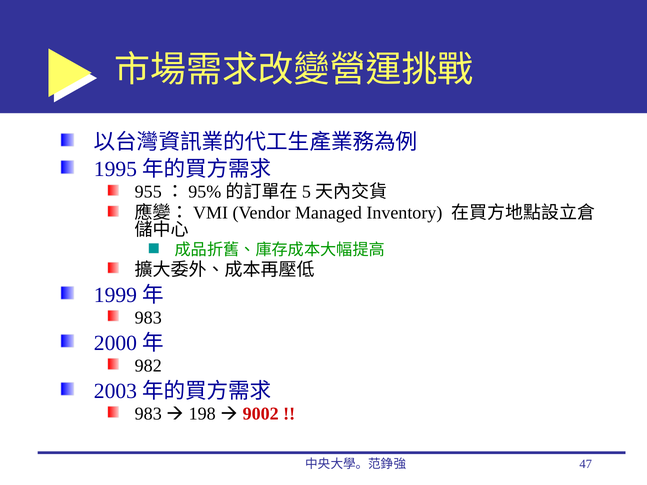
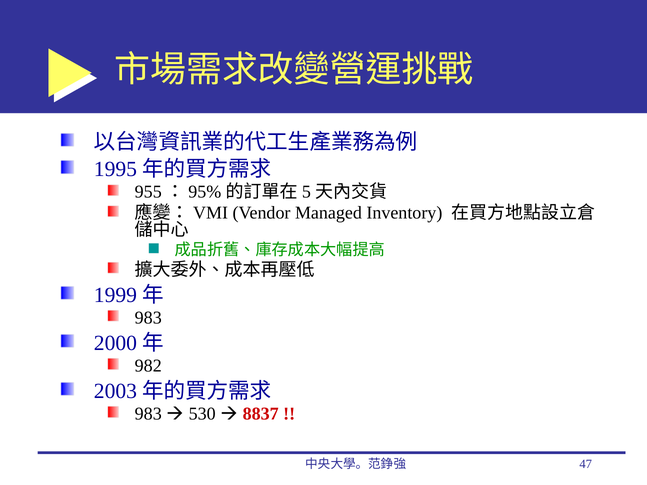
198: 198 -> 530 (202, 414)
9002: 9002 -> 8837 (261, 414)
